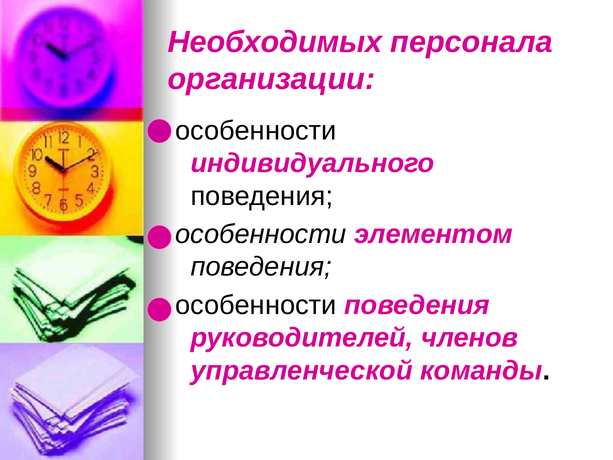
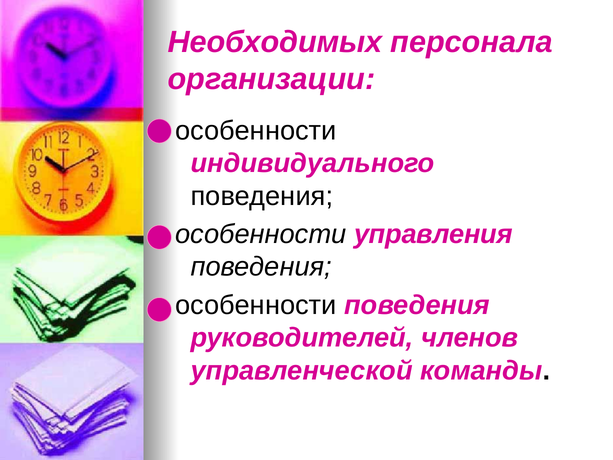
элементом: элементом -> управления (433, 234)
